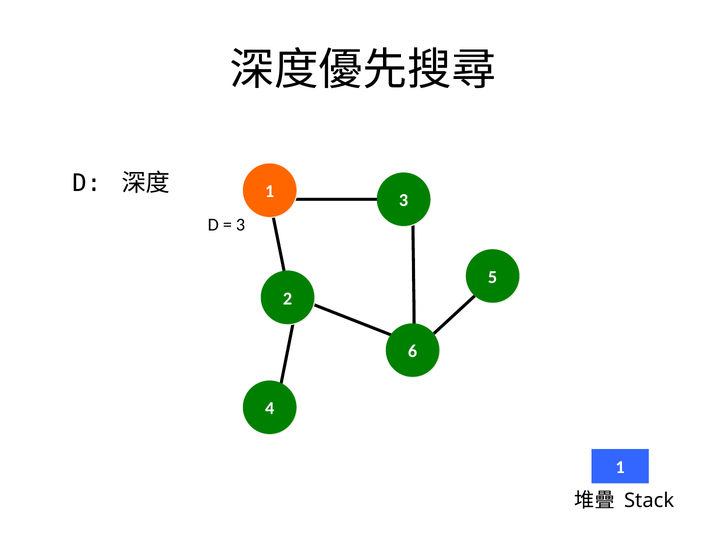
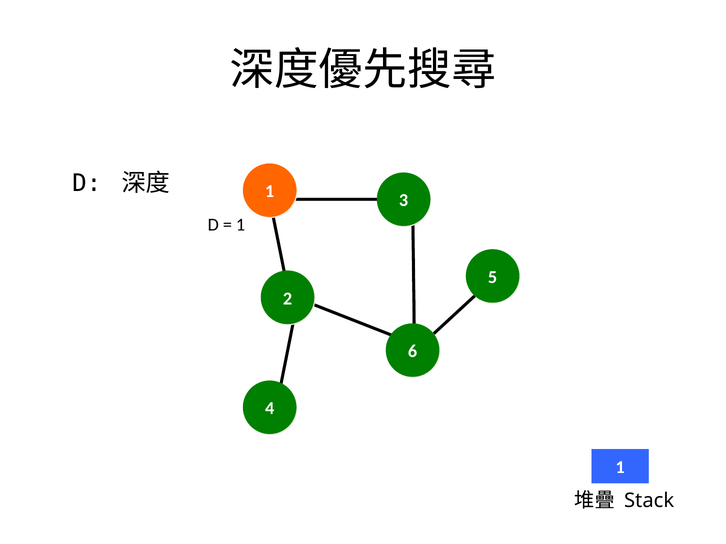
3: 3 -> 1 (241, 225)
